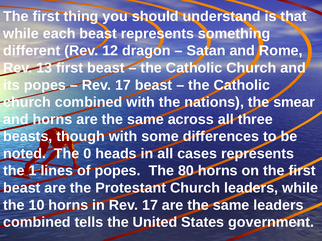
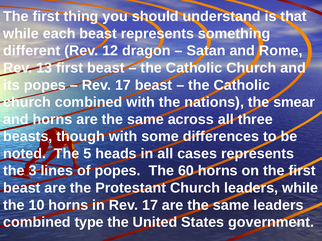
0: 0 -> 5 (87, 154)
1: 1 -> 3 (33, 171)
80: 80 -> 60 (186, 171)
tells: tells -> type (89, 223)
